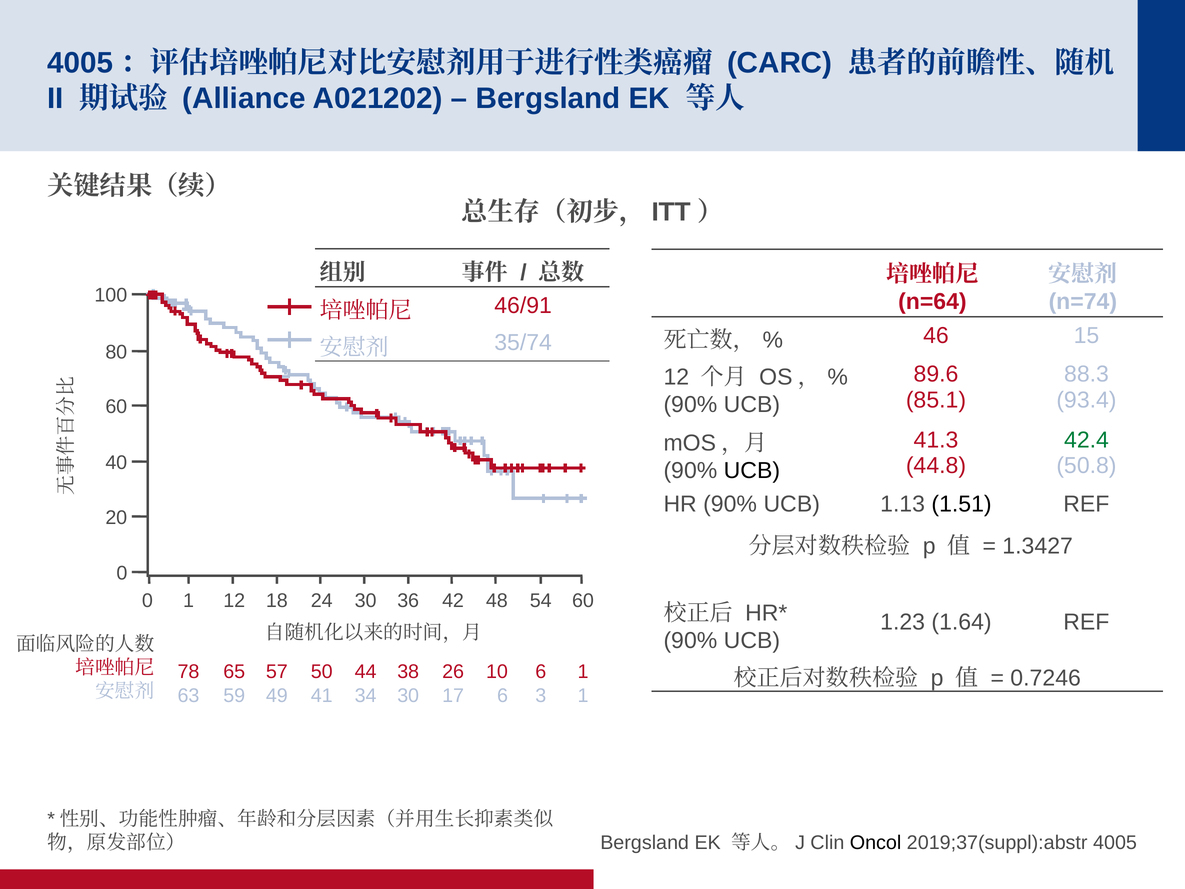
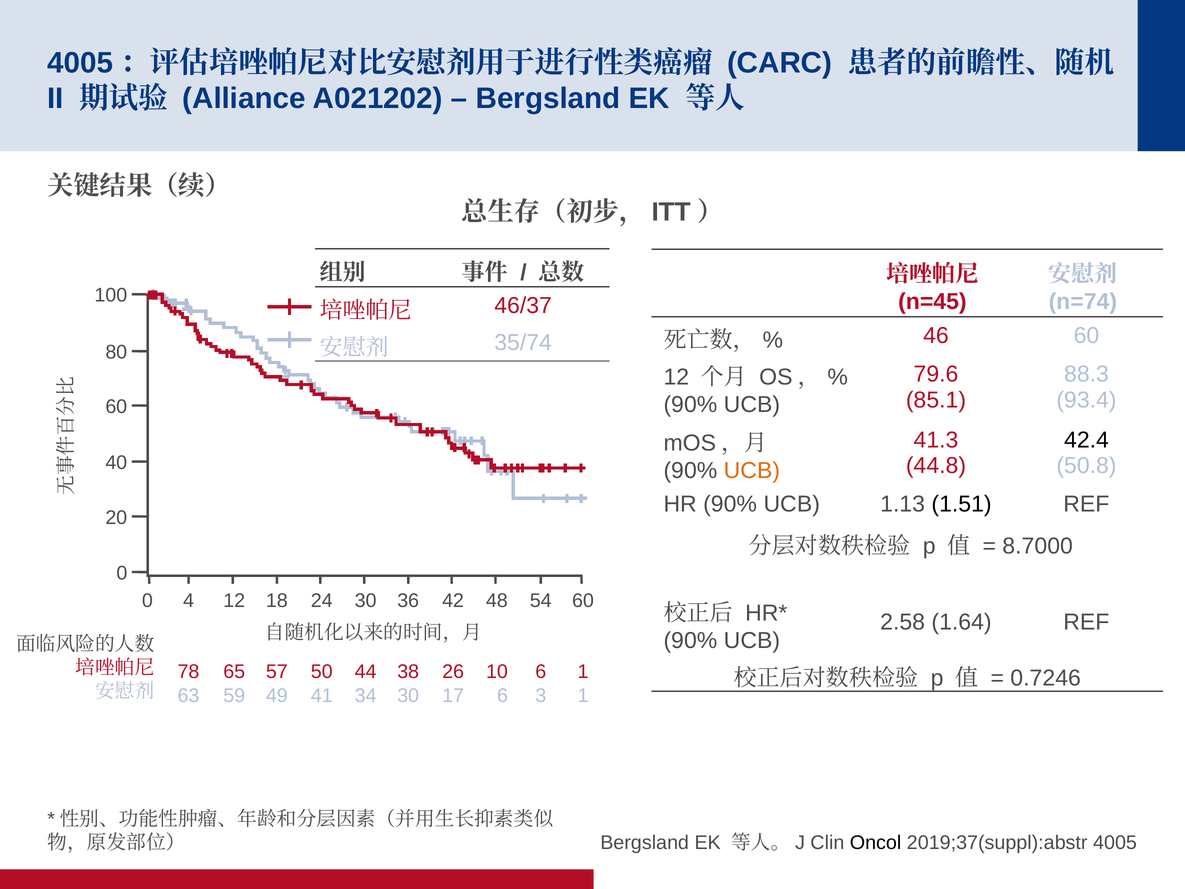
n=64: n=64 -> n=45 (932, 302)
46/91: 46/91 -> 46/37 (523, 306)
46 15: 15 -> 60 (1086, 335)
89.6: 89.6 -> 79.6 (936, 374)
42.4 colour: green -> black (1086, 440)
UCB colour: black -> orange (752, 471)
1.3427: 1.3427 -> 8.7000 (1038, 546)
0 1: 1 -> 4 (189, 600)
1.23: 1.23 -> 2.58 (903, 622)
